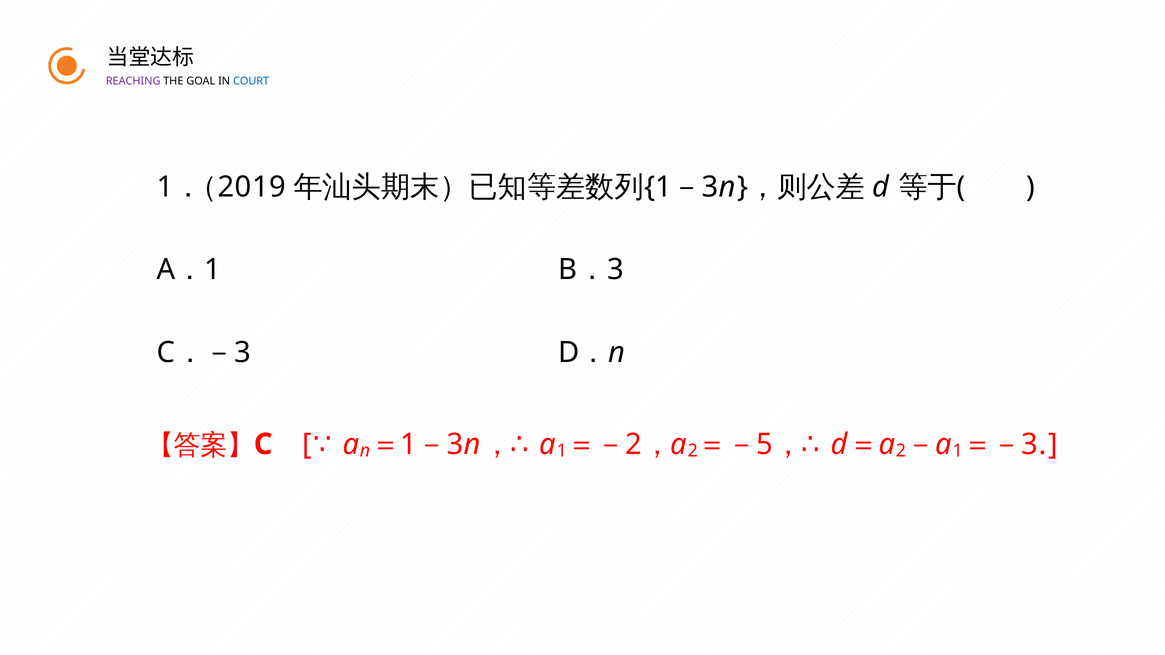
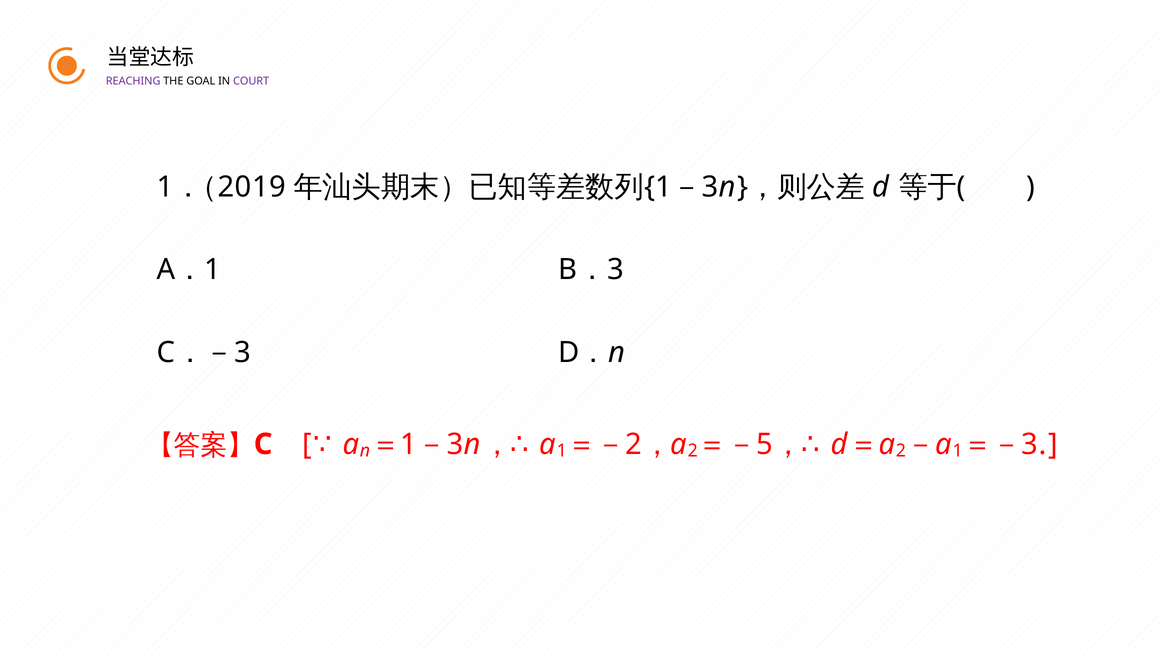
COURT colour: blue -> purple (251, 81)
